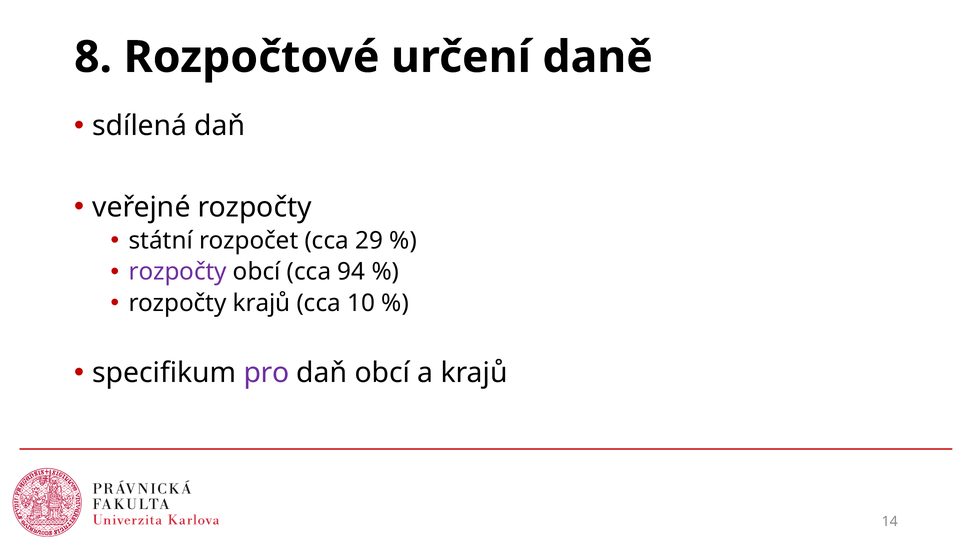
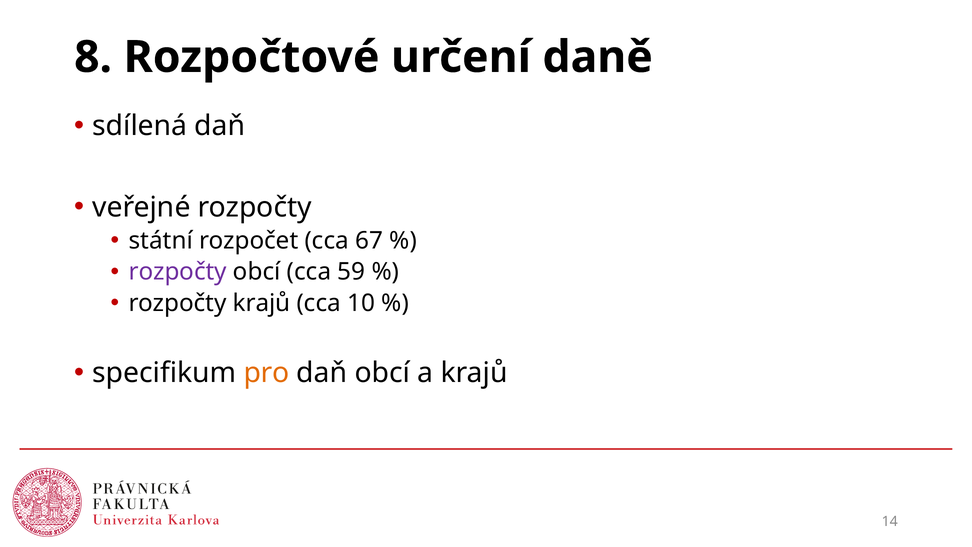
29: 29 -> 67 (369, 241)
94: 94 -> 59 (351, 272)
pro colour: purple -> orange (266, 373)
